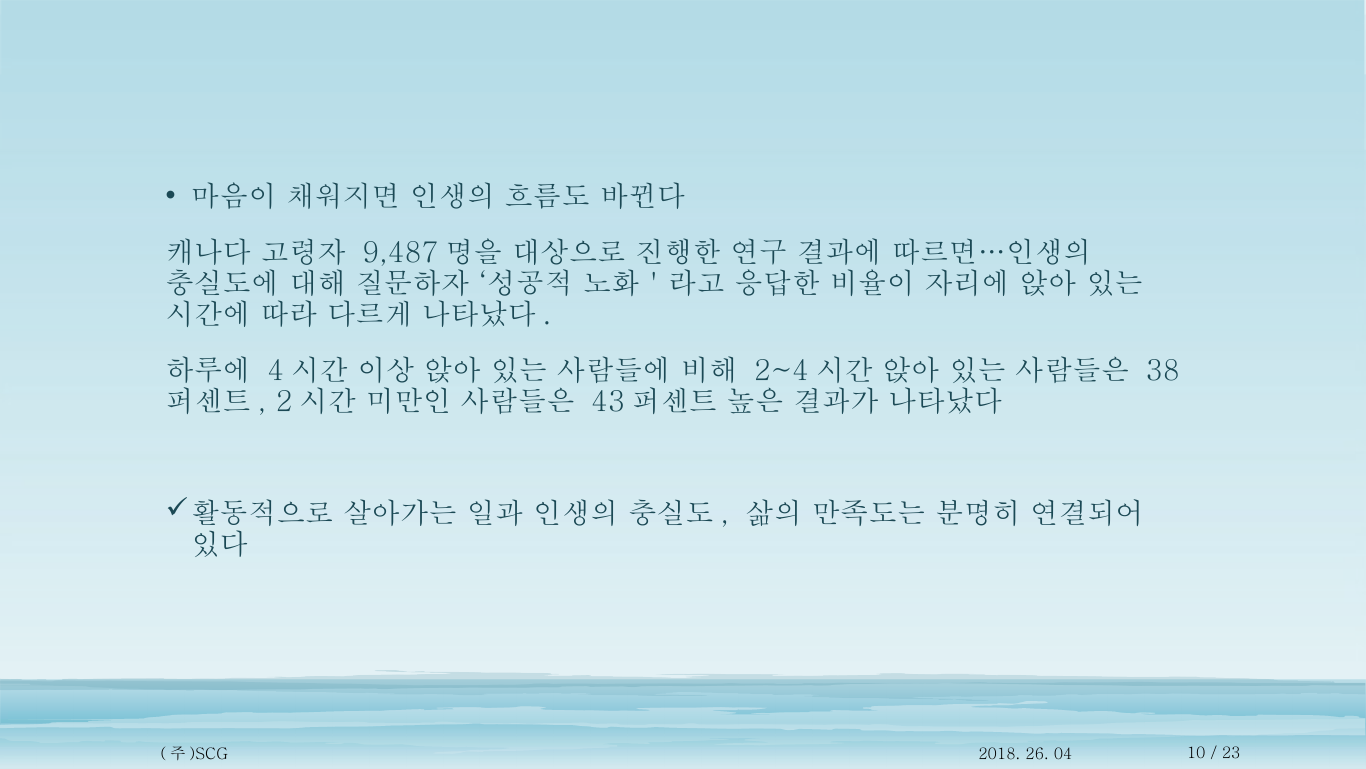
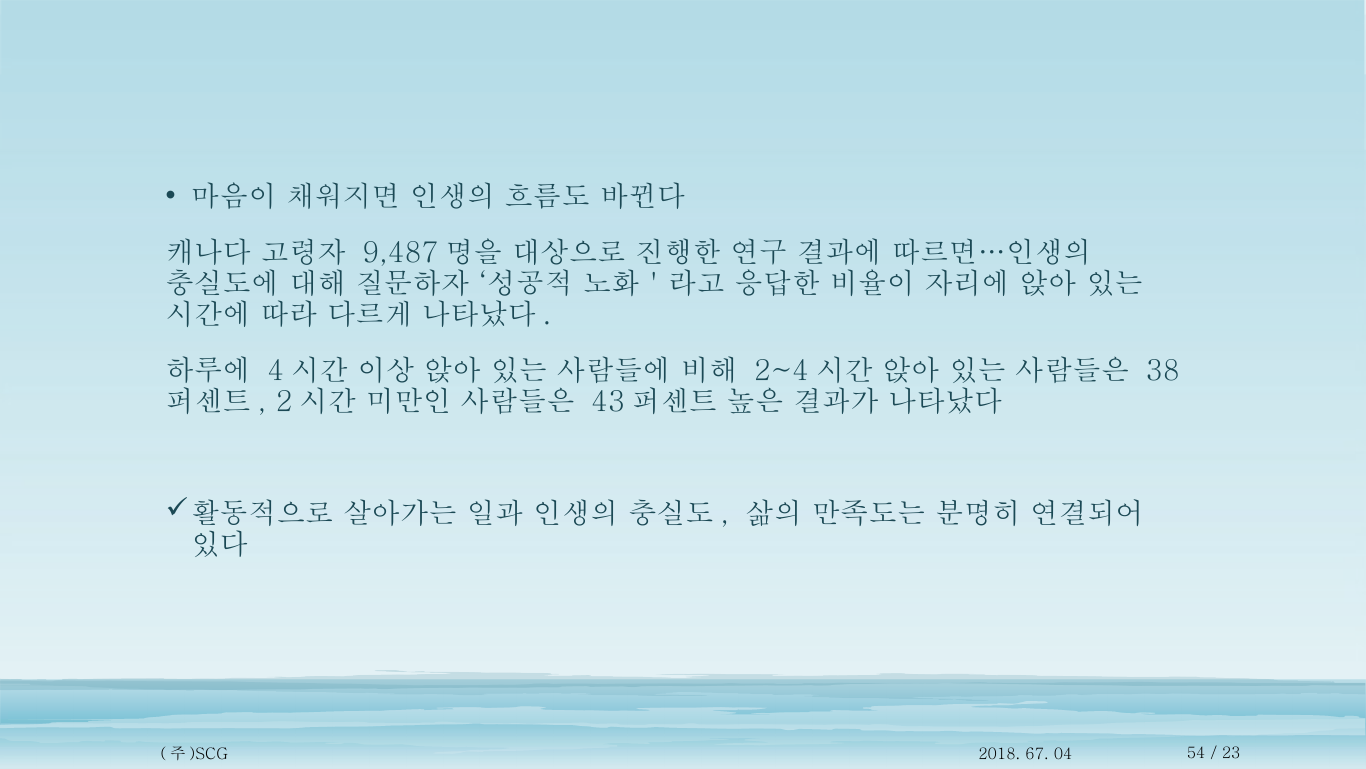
26: 26 -> 67 (1037, 754)
10: 10 -> 54 (1196, 752)
